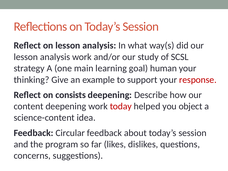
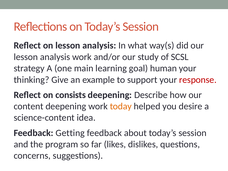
today colour: red -> orange (121, 106)
object: object -> desire (191, 106)
Circular: Circular -> Getting (70, 133)
